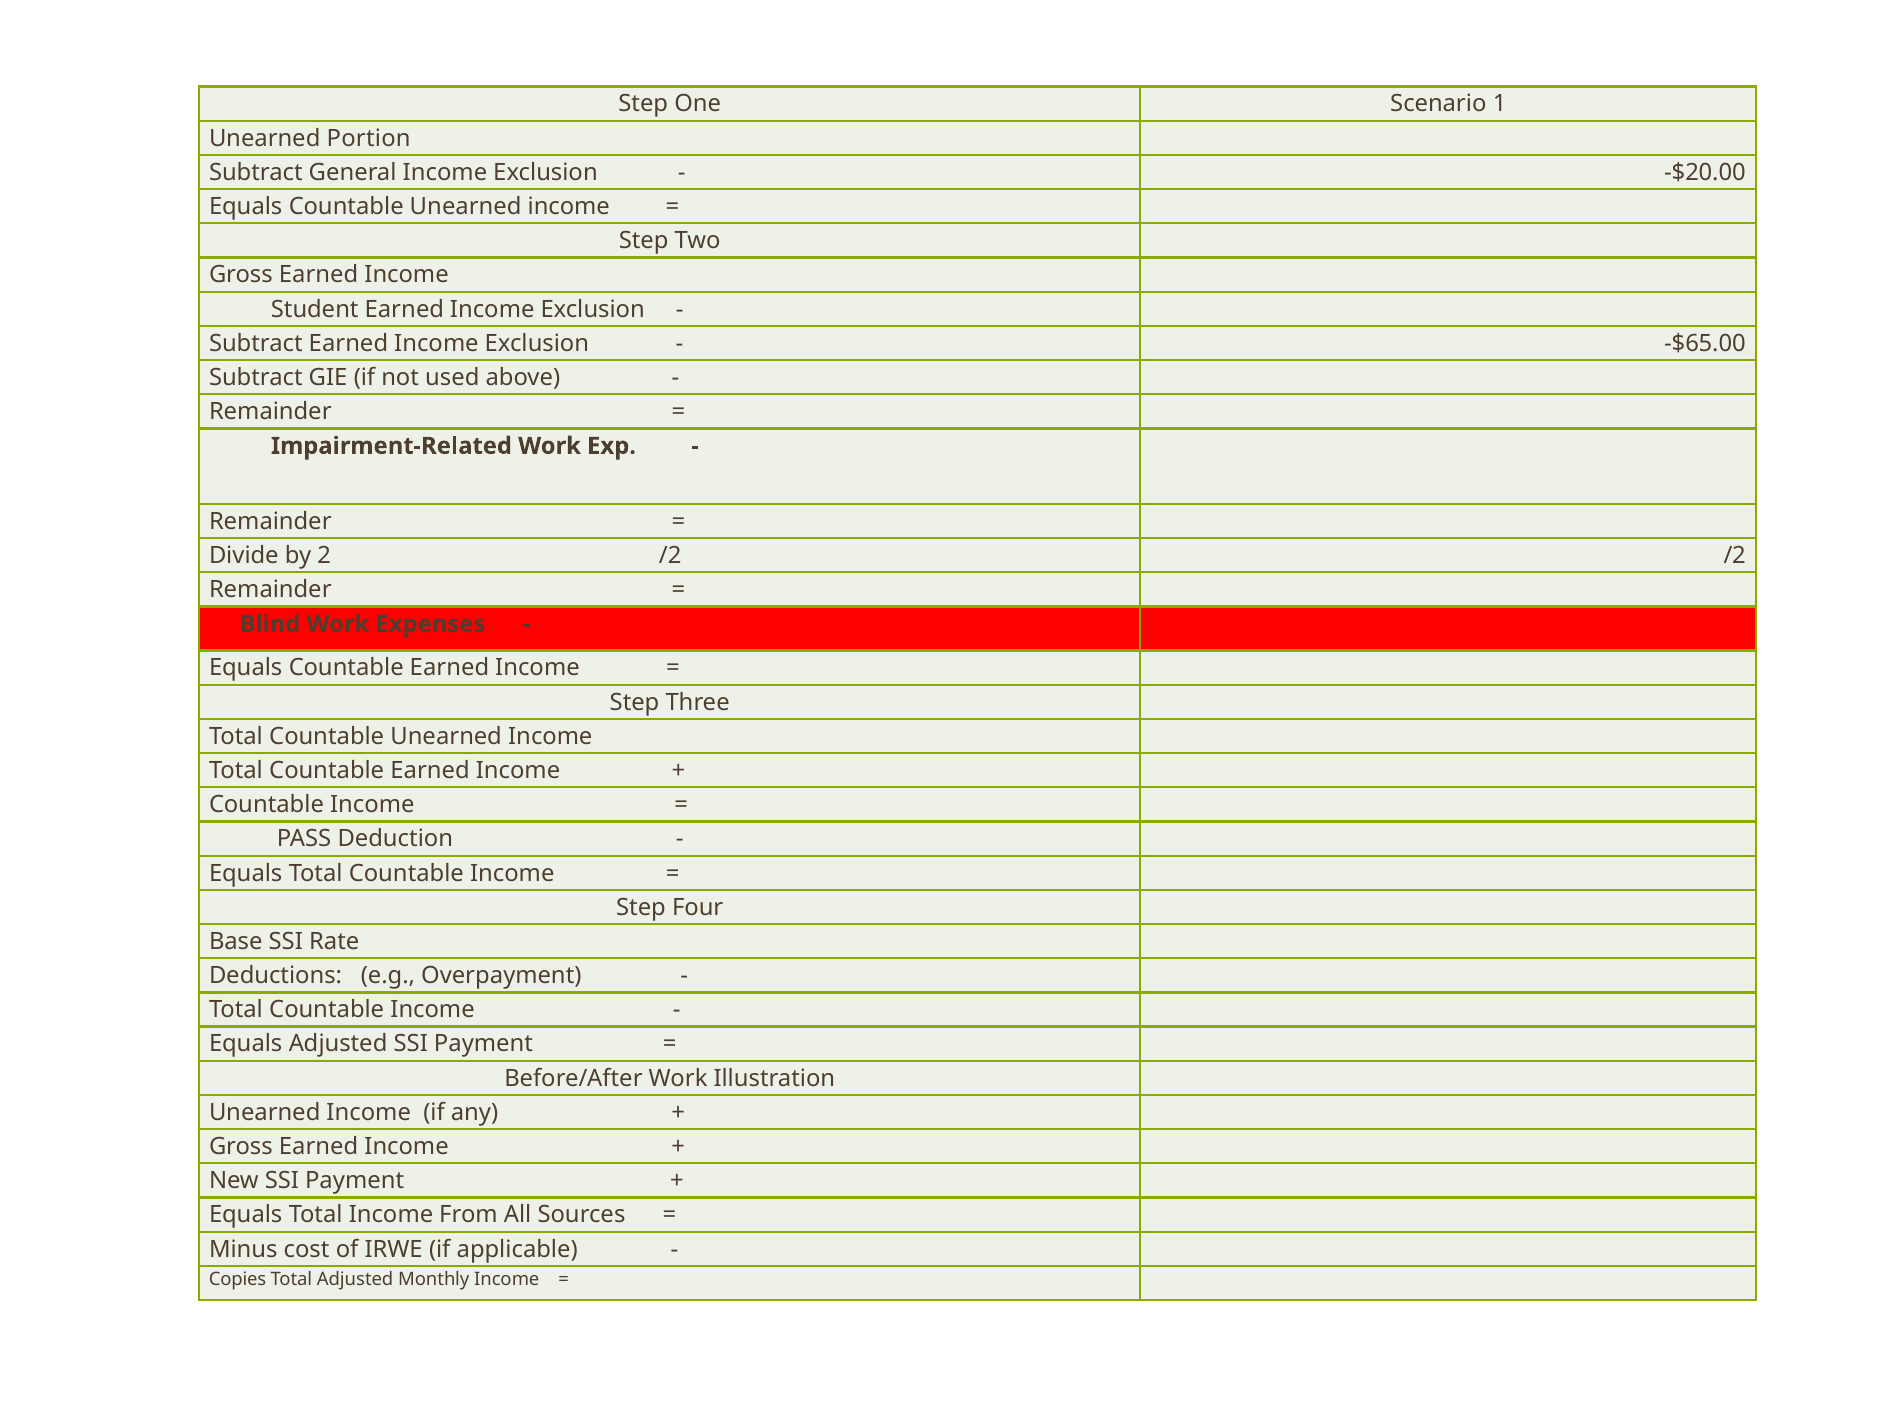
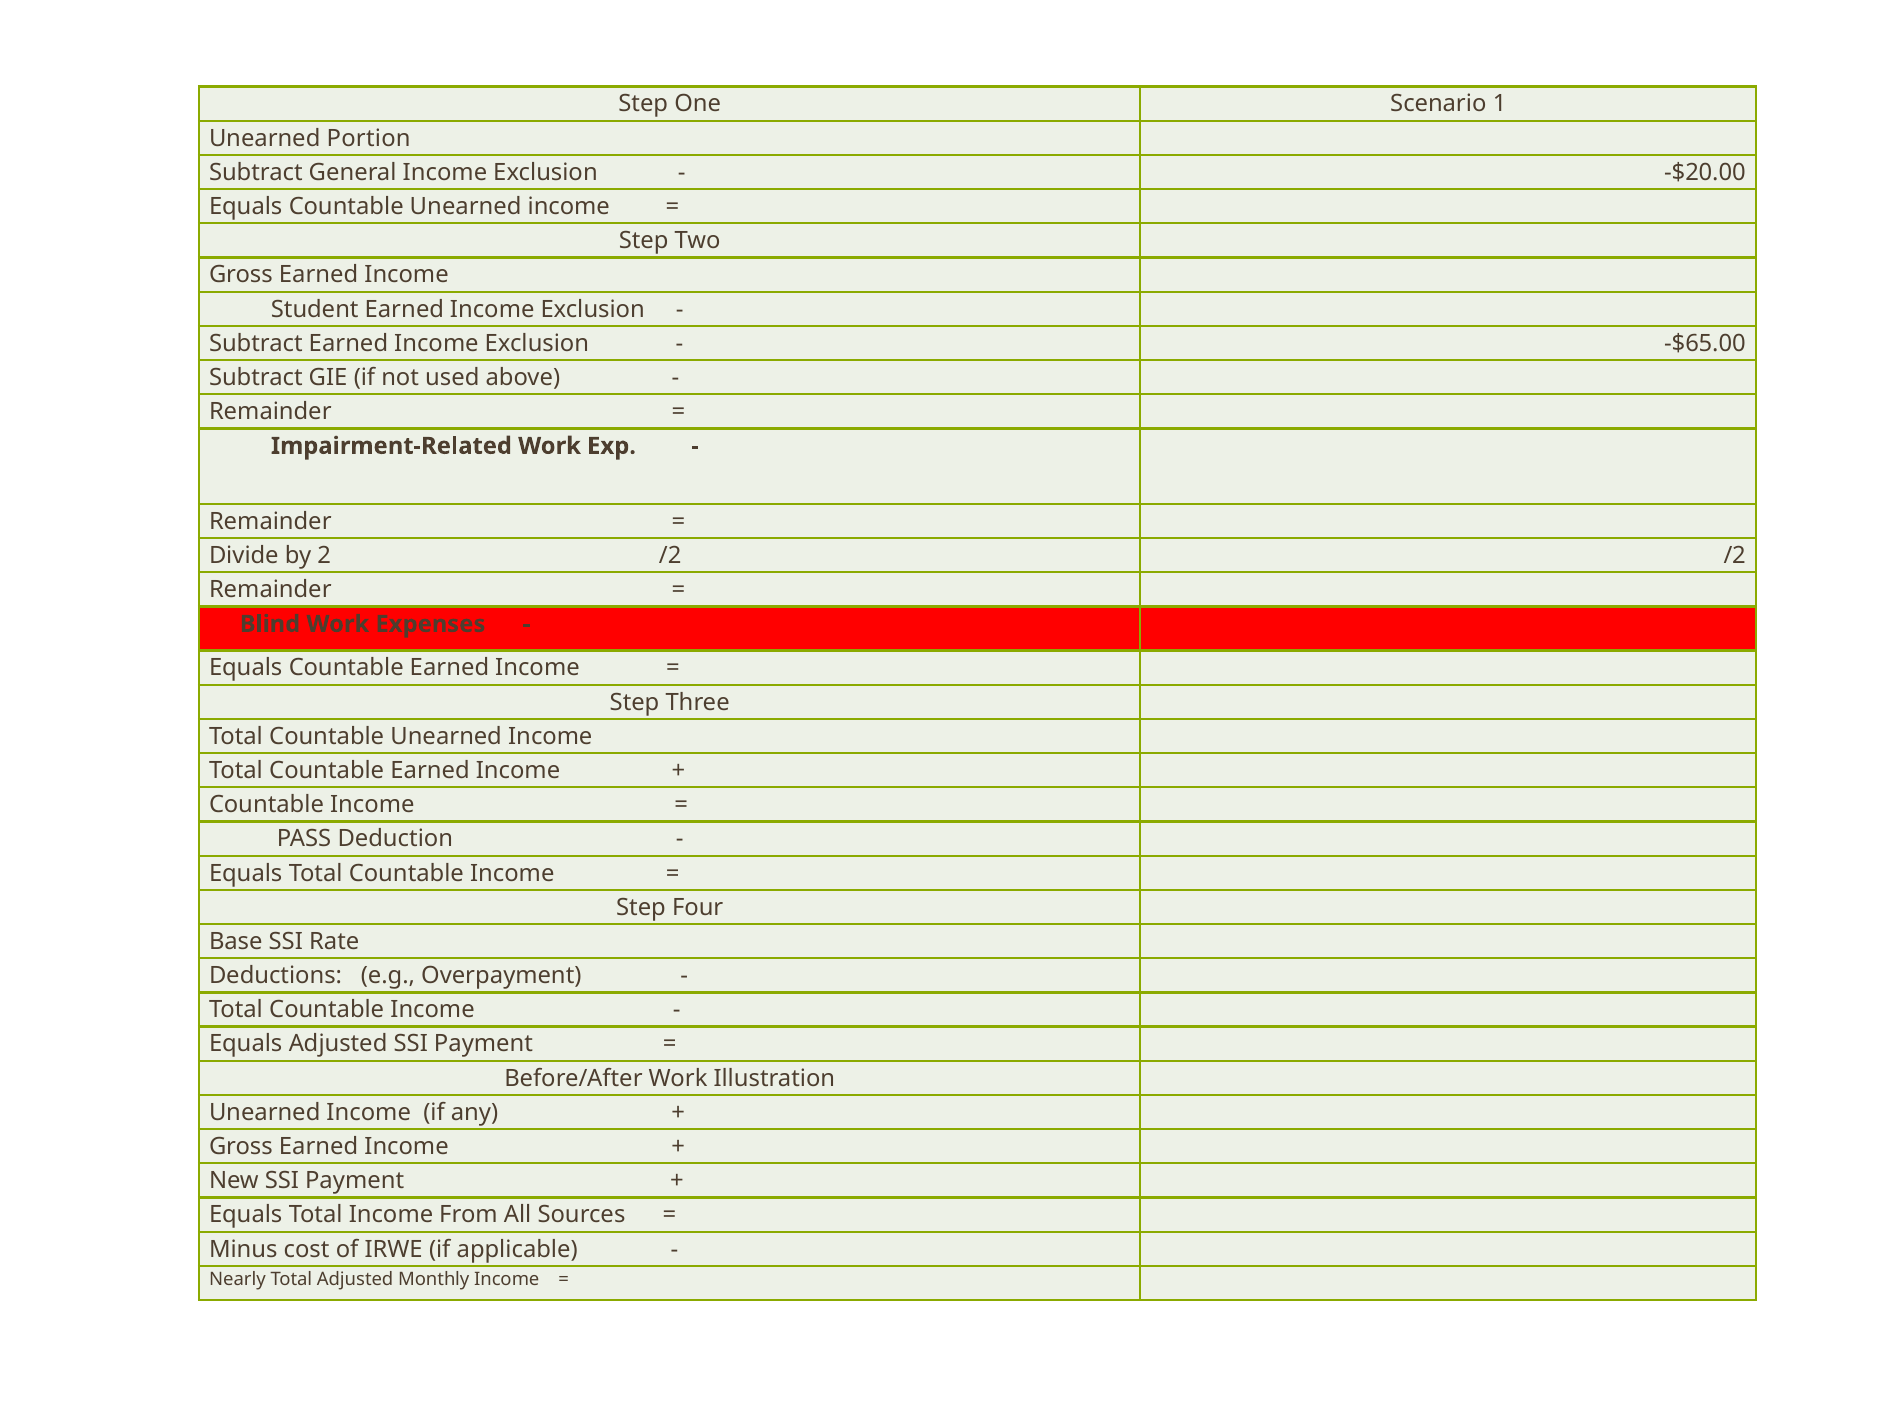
Copies: Copies -> Nearly (237, 1279)
